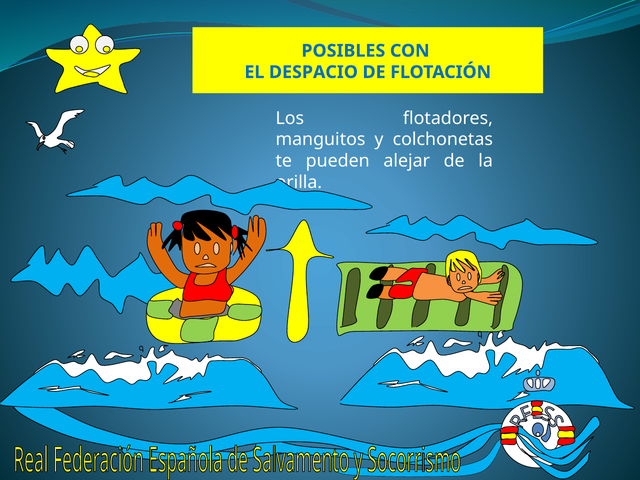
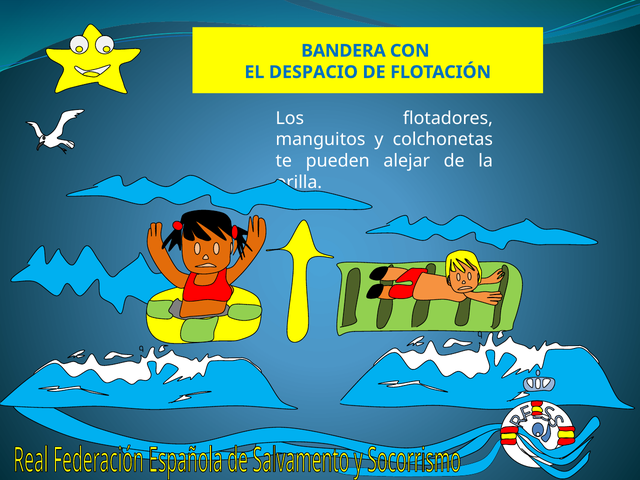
POSIBLES: POSIBLES -> BANDERA (343, 51)
